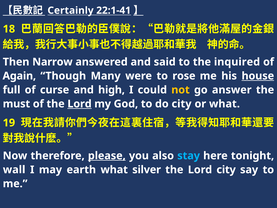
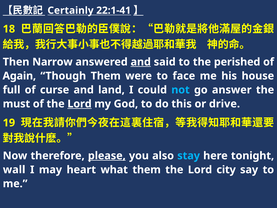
and underline: none -> present (141, 62)
inquired: inquired -> perished (237, 62)
Though Many: Many -> Them (106, 76)
rose: rose -> face (184, 76)
house underline: present -> none (258, 76)
high: high -> land (111, 90)
not colour: yellow -> light blue (181, 90)
do city: city -> this (182, 104)
or what: what -> drive (224, 104)
earth: earth -> heart (81, 170)
what silver: silver -> them (147, 170)
